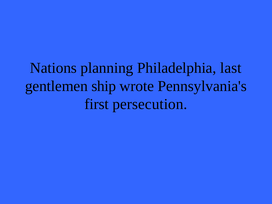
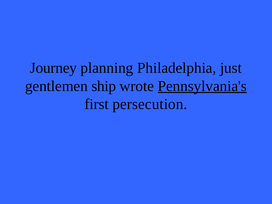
Nations: Nations -> Journey (53, 68)
last: last -> just (231, 68)
Pennsylvania's underline: none -> present (202, 86)
